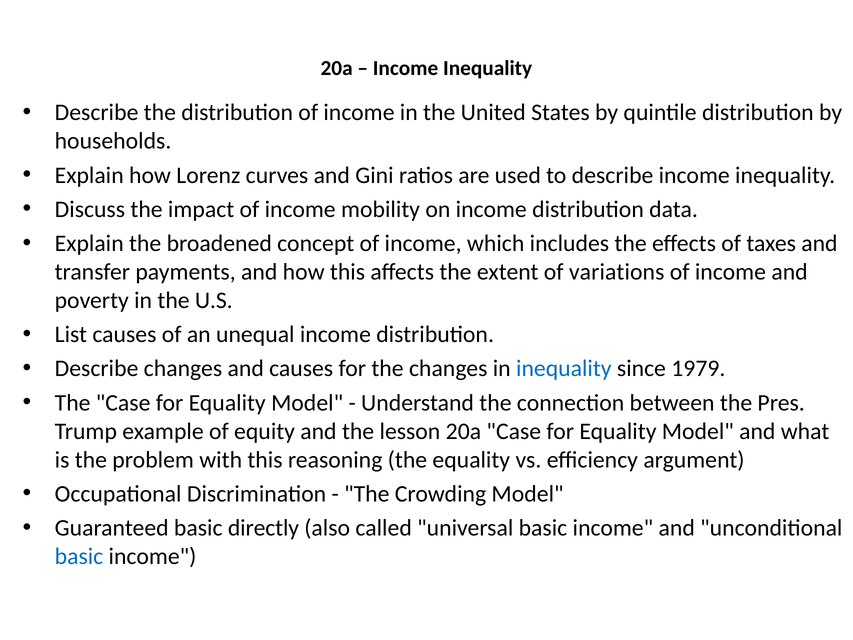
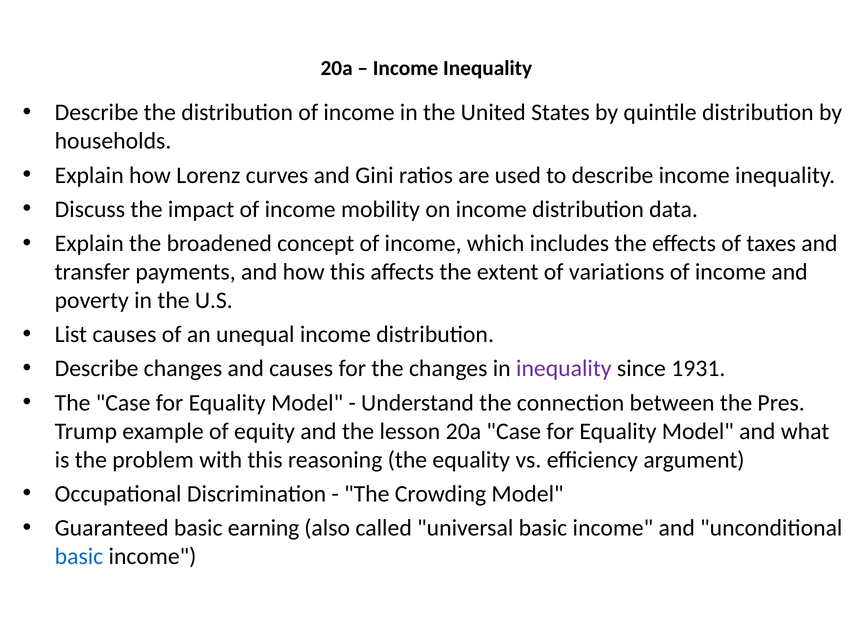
inequality colour: blue -> purple (564, 369)
1979: 1979 -> 1931 (698, 369)
directly: directly -> earning (264, 528)
